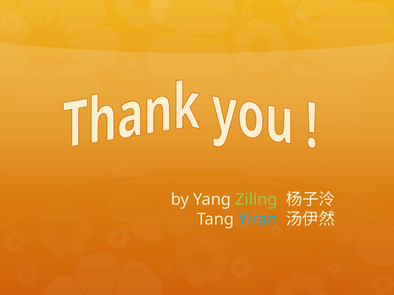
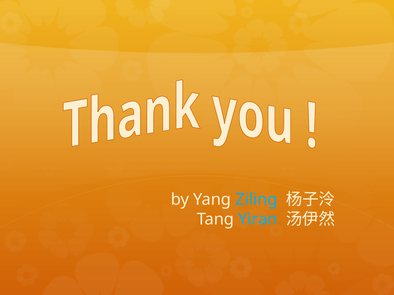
Ziling colour: light green -> light blue (256, 200)
